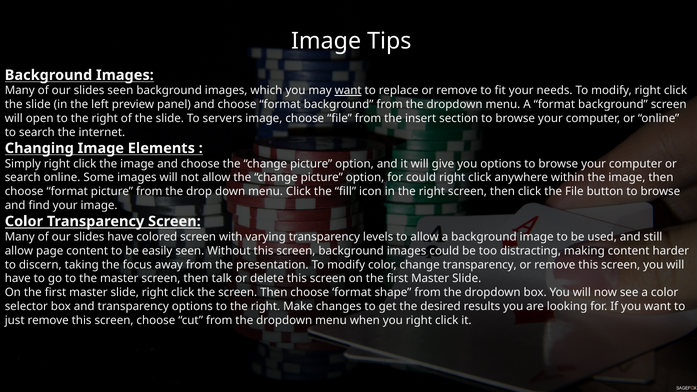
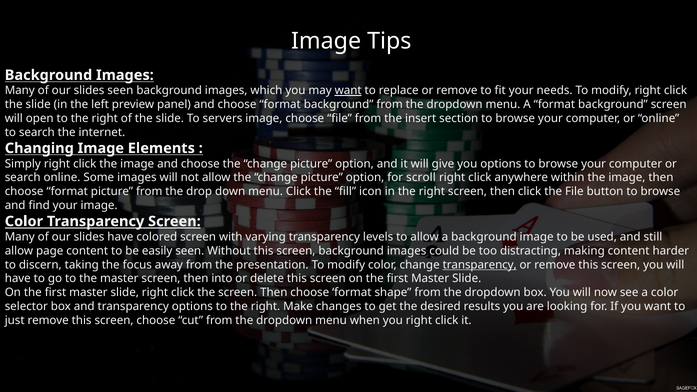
for could: could -> scroll (421, 178)
transparency underline: none -> present (480, 265)
talk: talk -> into (222, 279)
